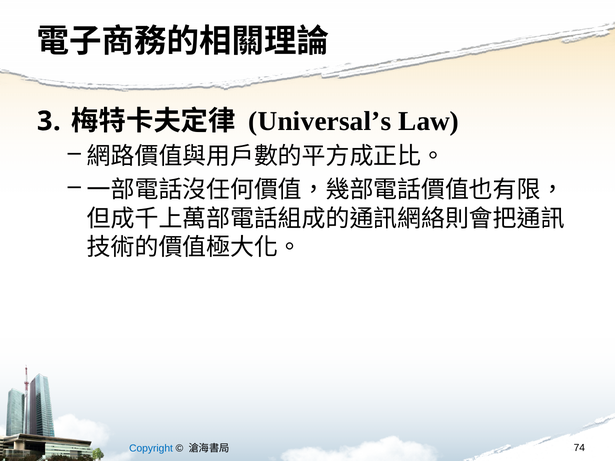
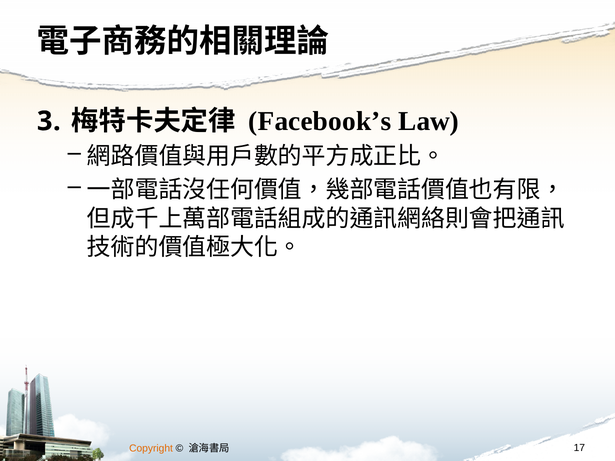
Universal’s: Universal’s -> Facebook’s (320, 121)
Copyright colour: blue -> orange (151, 449)
74: 74 -> 17 (579, 448)
